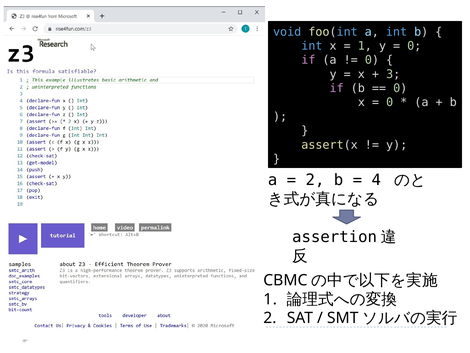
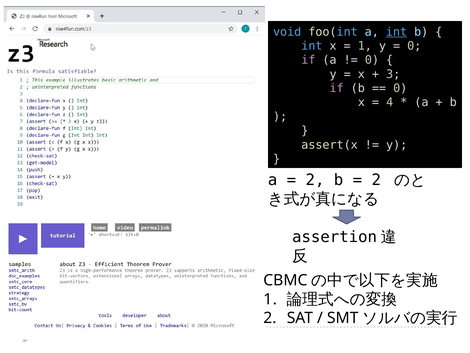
int underline: none -> present (396, 32)
0: 0 -> 4 (390, 102)
4: 4 -> 2 (376, 180)
